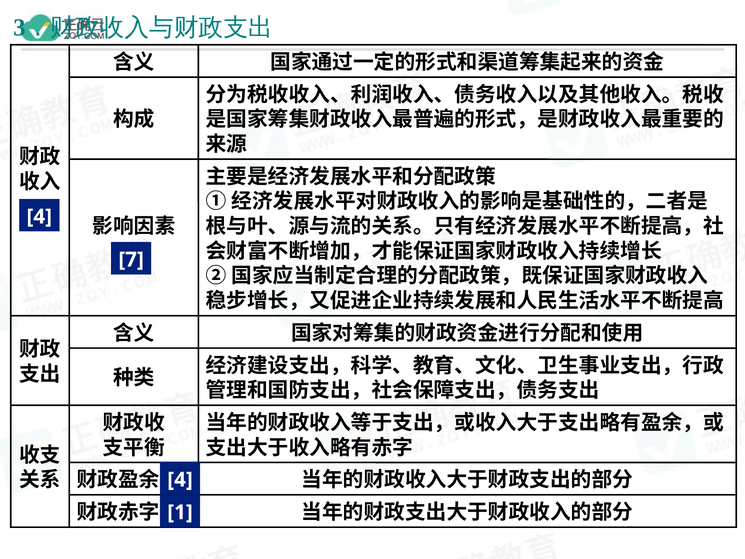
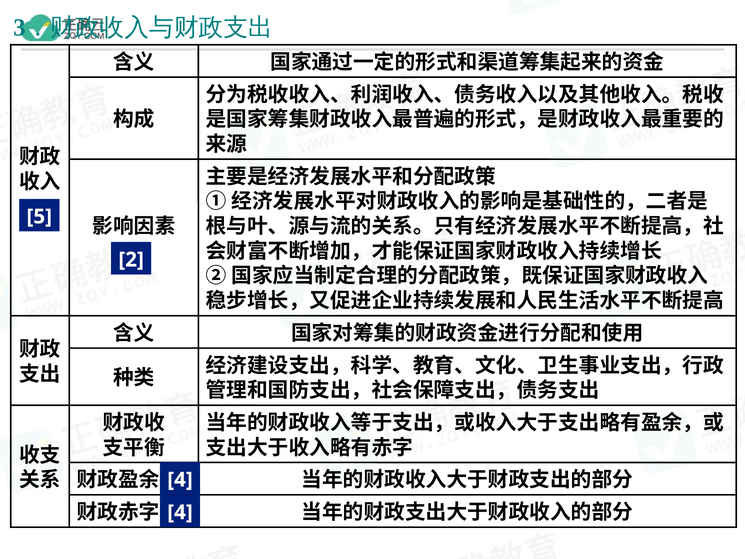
4: 4 -> 5 (39, 216)
7: 7 -> 2 (131, 260)
1: 1 -> 4 (180, 512)
